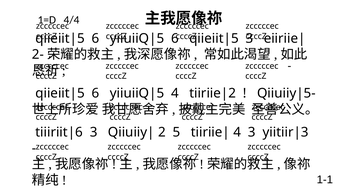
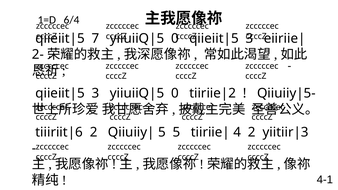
4/4: 4/4 -> 6/4 (71, 20)
6: 6 -> 7 (96, 39)
6: 6 -> 0 (175, 39)
6: 6 -> 3 (96, 93)
4: 4 -> 0 (175, 93)
3: 3 -> 2 (94, 132)
2: 2 -> 5 (162, 132)
4 3: 3 -> 2 (252, 132)
1-1: 1-1 -> 4-1 (325, 180)
